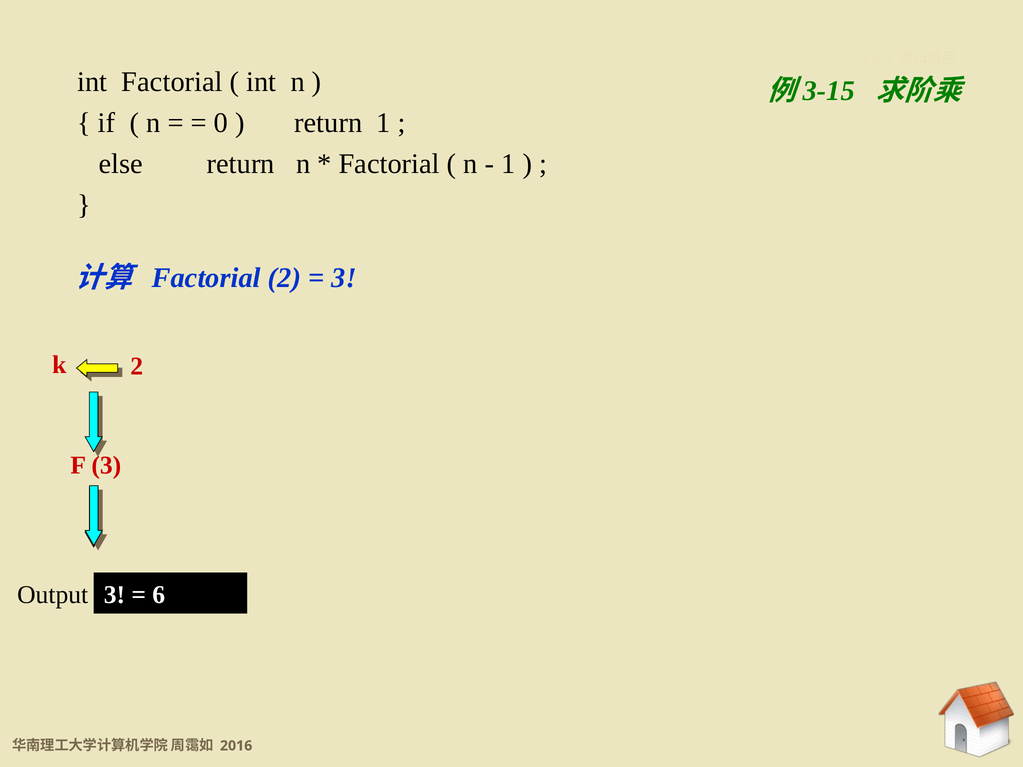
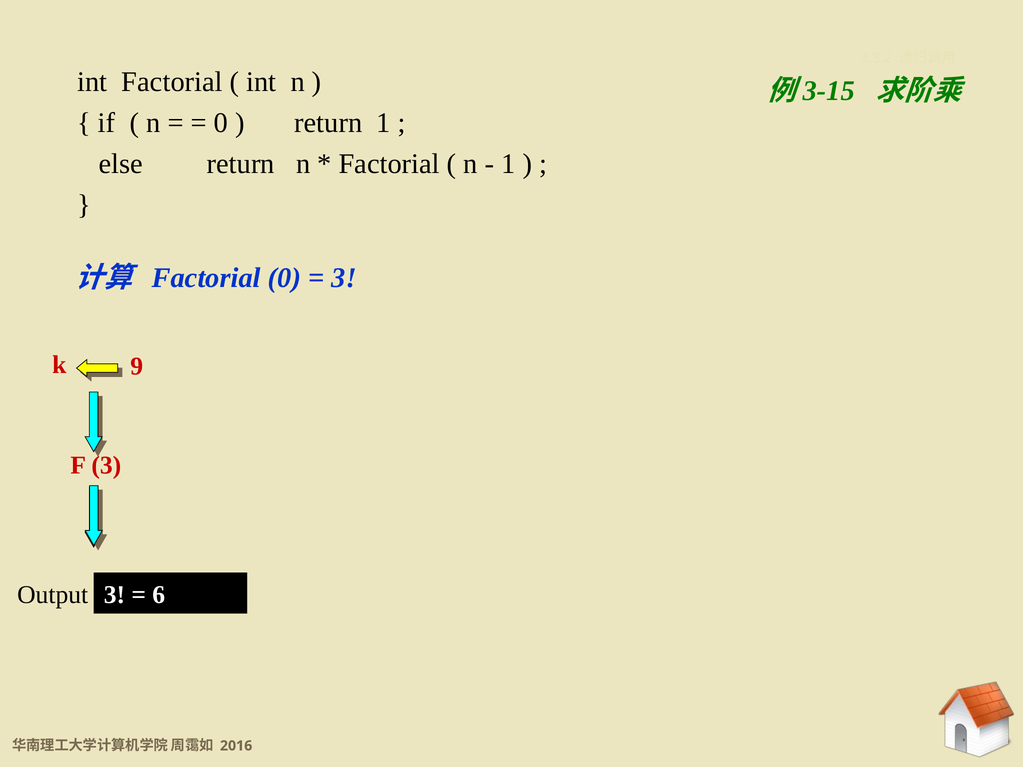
Factorial 2: 2 -> 0 (284, 278)
k 2: 2 -> 9 (137, 366)
